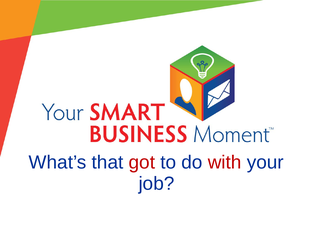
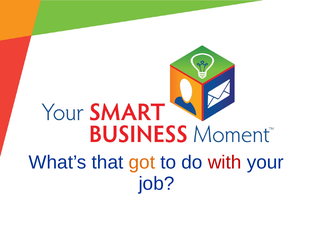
got colour: red -> orange (142, 163)
